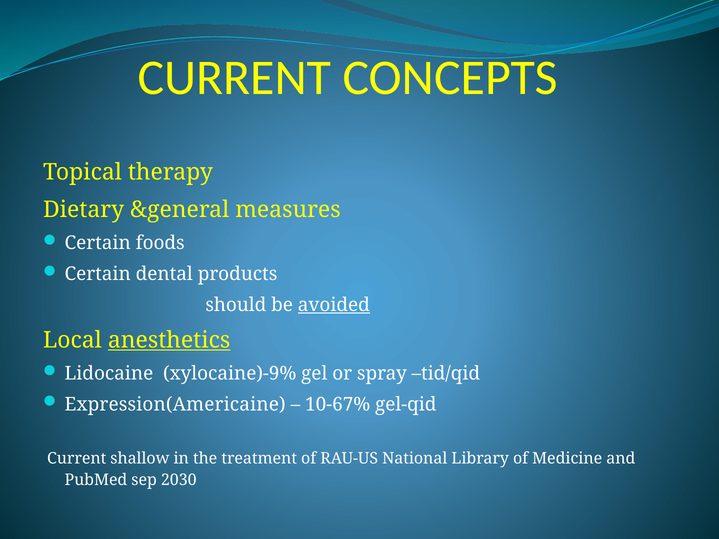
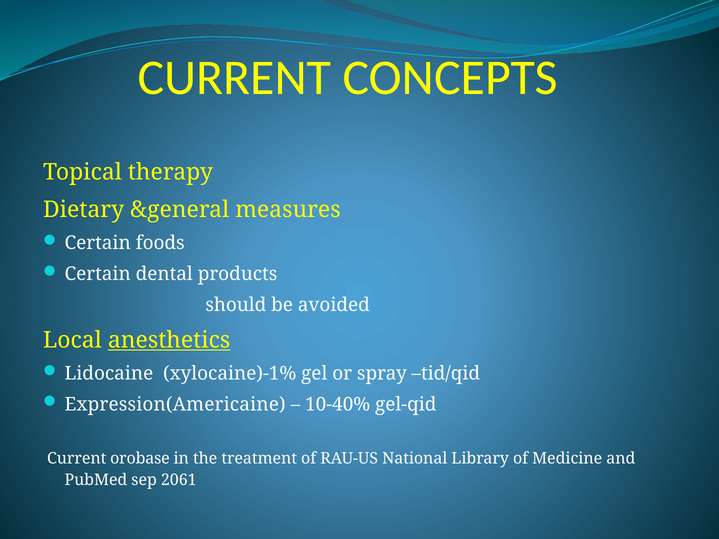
avoided underline: present -> none (334, 305)
xylocaine)-9%: xylocaine)-9% -> xylocaine)-1% (230, 374)
10-67%: 10-67% -> 10-40% (338, 405)
shallow: shallow -> orobase (140, 459)
2030: 2030 -> 2061 (179, 480)
